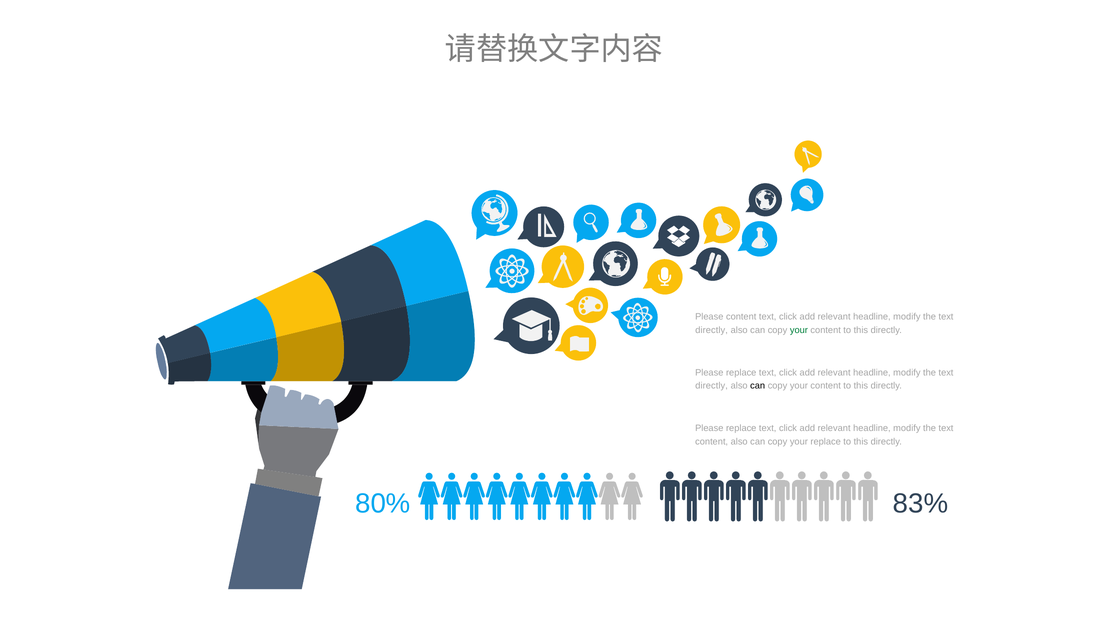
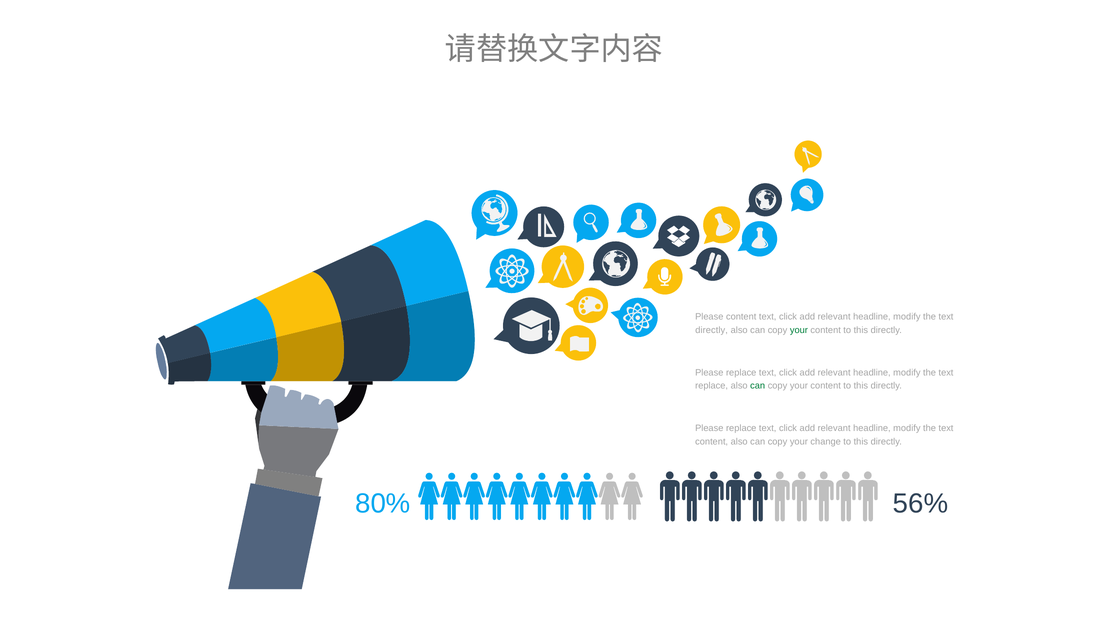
directly: directly -> replace (712, 386)
can colour: black -> green (758, 386)
your replace: replace -> change (826, 442)
83%: 83% -> 56% (921, 504)
